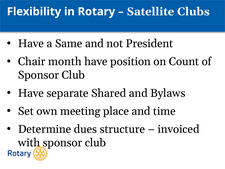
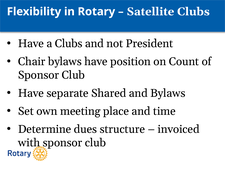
a Same: Same -> Clubs (69, 43)
Chair month: month -> bylaws (65, 61)
